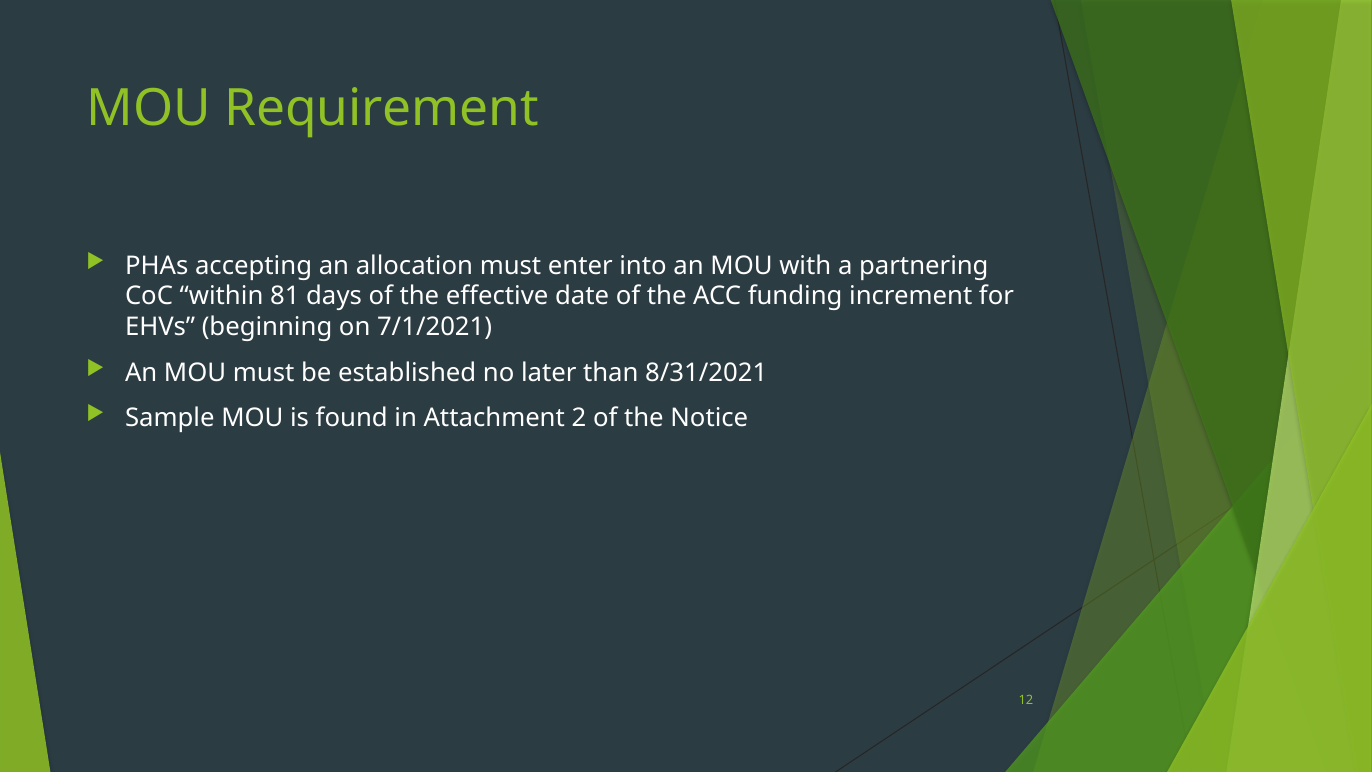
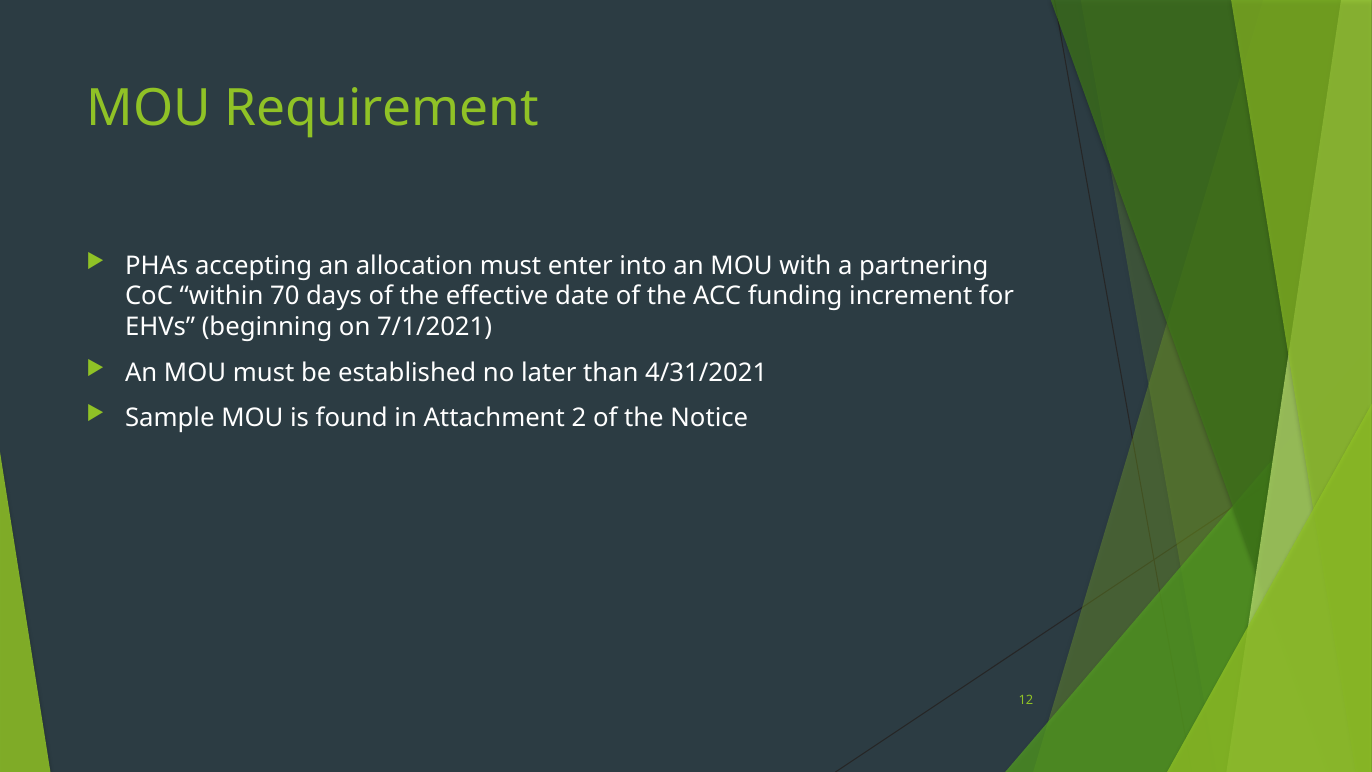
81: 81 -> 70 (285, 296)
8/31/2021: 8/31/2021 -> 4/31/2021 (706, 372)
